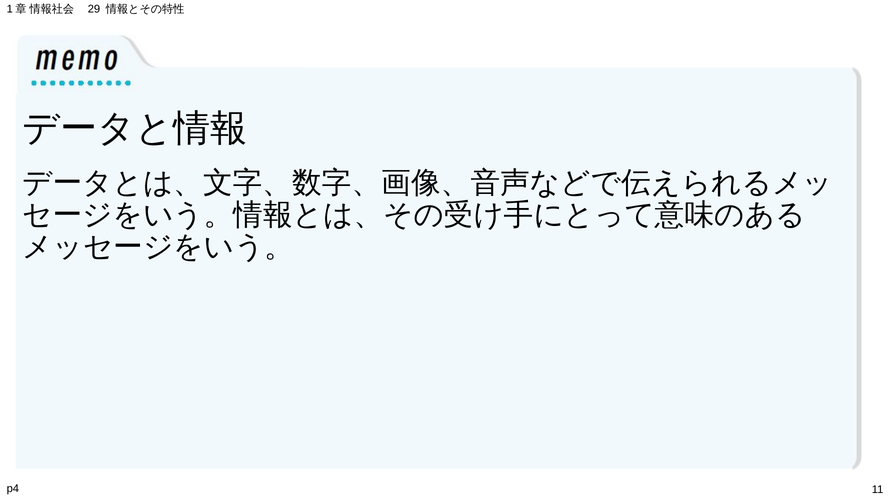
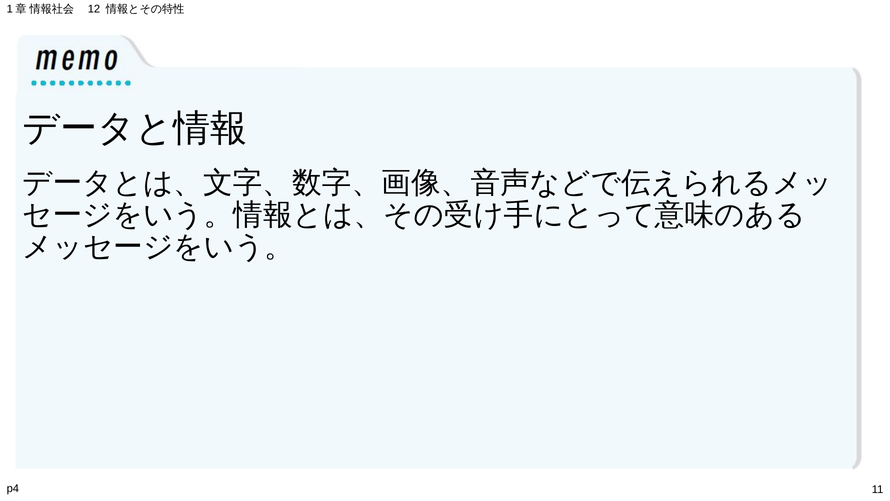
29: 29 -> 12 (94, 9)
